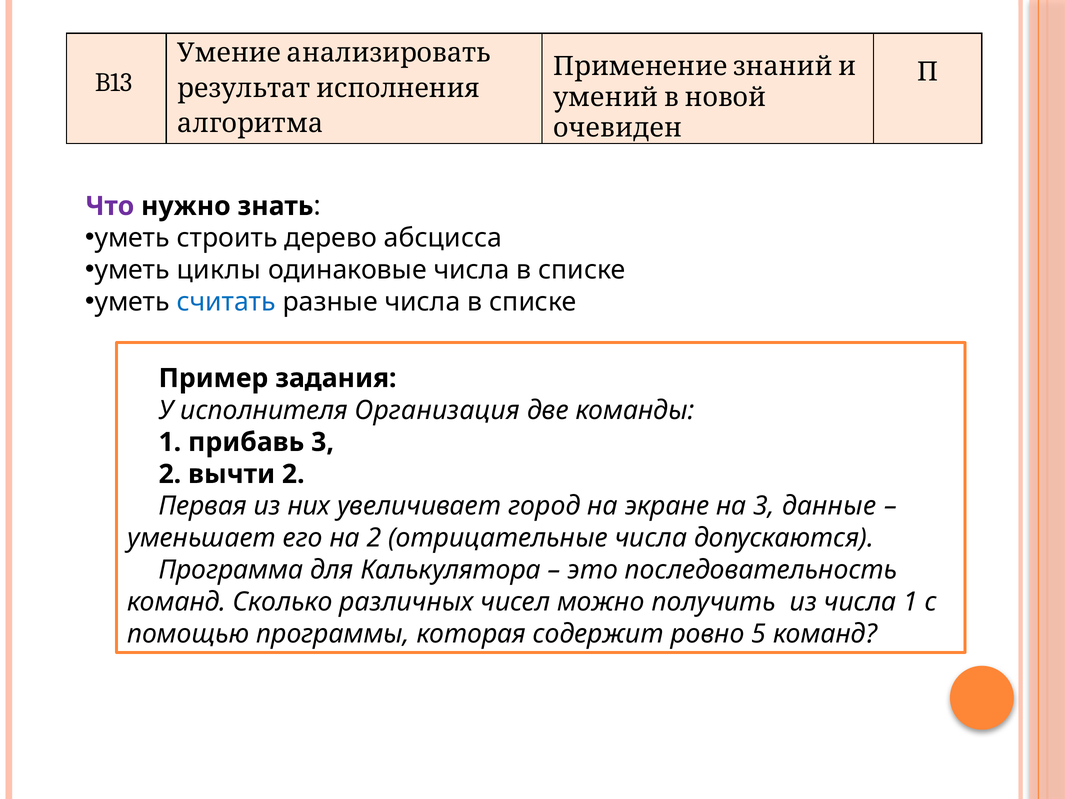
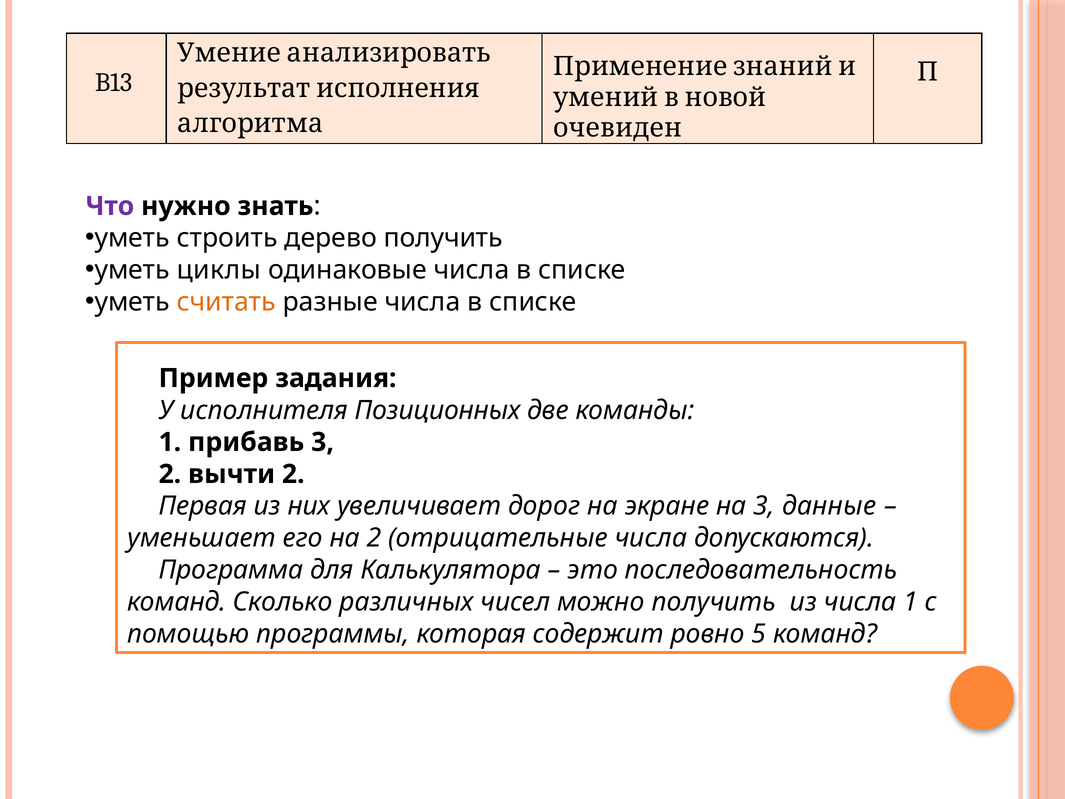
дерево абсцисса: абсцисса -> получить (443, 238)
считать colour: blue -> orange (226, 302)
Организация: Организация -> Позиционных (438, 410)
город: город -> дорог (544, 506)
